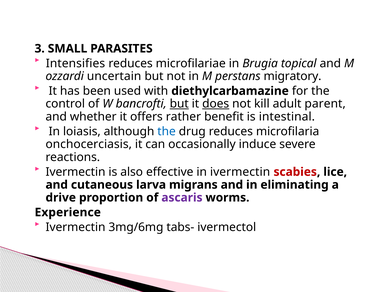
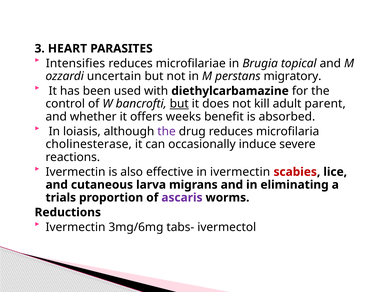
SMALL: SMALL -> HEART (67, 49)
does underline: present -> none (216, 104)
rather: rather -> weeks (183, 117)
intestinal: intestinal -> absorbed (287, 117)
the colour: blue -> purple (167, 132)
onchocerciasis: onchocerciasis -> cholinesterase (89, 145)
drive: drive -> trials (61, 198)
Experience: Experience -> Reductions (68, 213)
